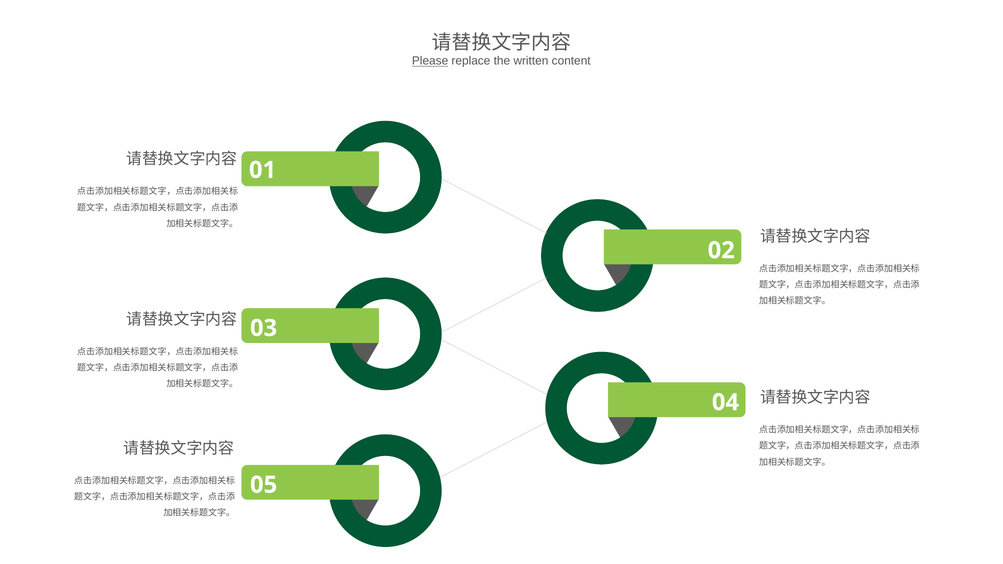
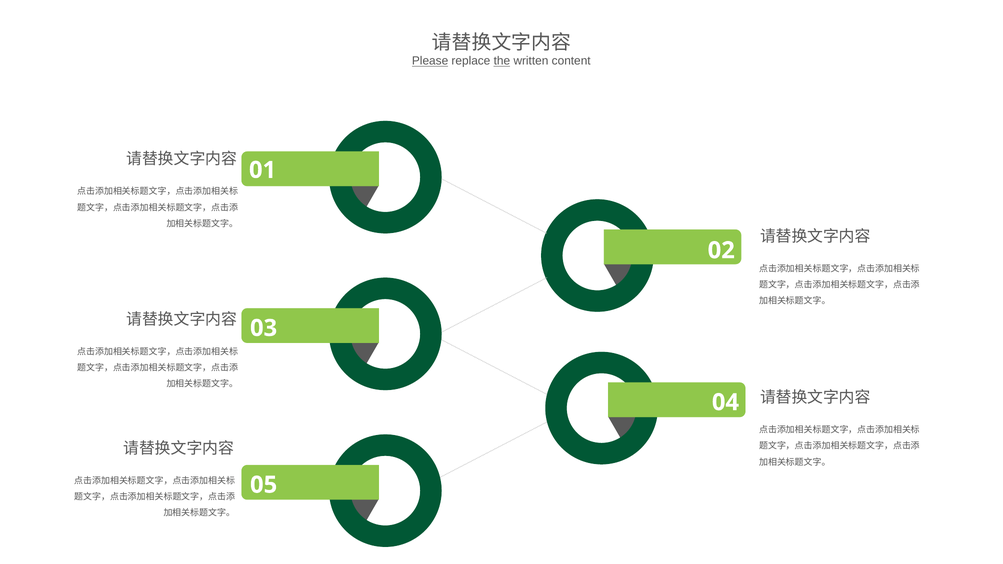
the underline: none -> present (502, 61)
